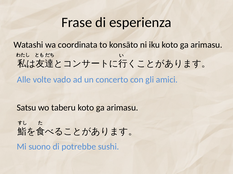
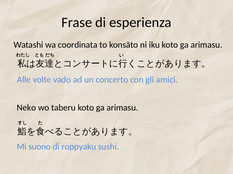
Satsu: Satsu -> Neko (26, 108)
potrebbe: potrebbe -> roppyaku (79, 147)
